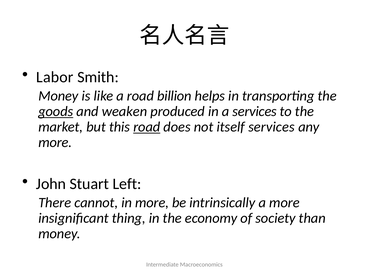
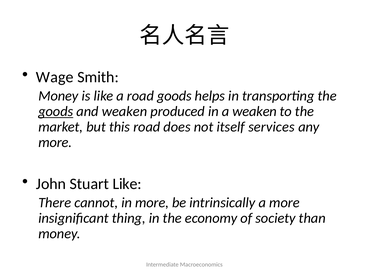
Labor: Labor -> Wage (55, 77)
road billion: billion -> goods (174, 96)
a services: services -> weaken (255, 111)
road underline: present -> none (147, 127)
Stuart Left: Left -> Like (127, 184)
